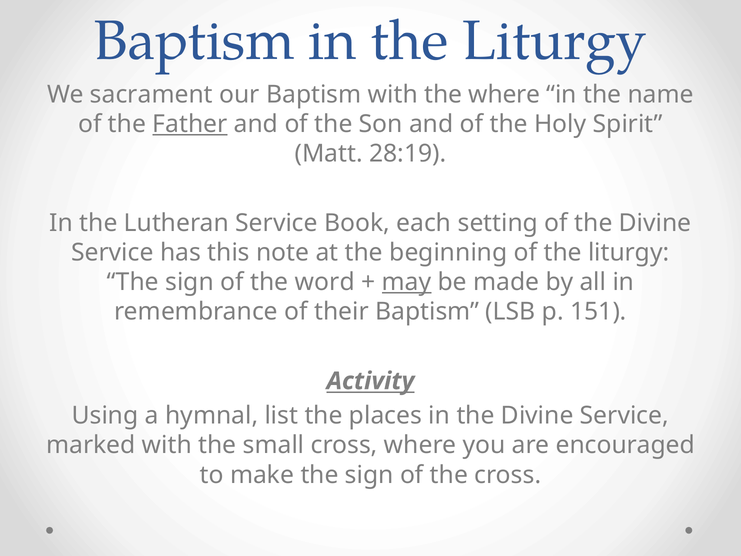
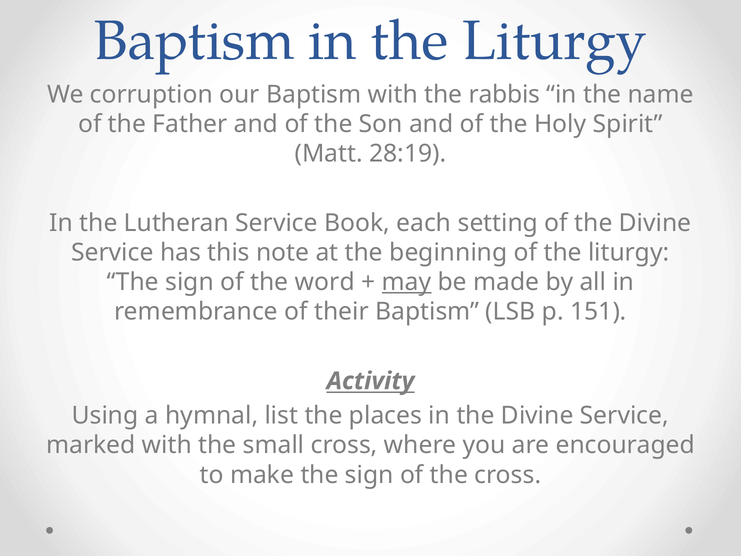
sacrament: sacrament -> corruption (151, 94)
the where: where -> rabbis (504, 94)
Father underline: present -> none (190, 124)
